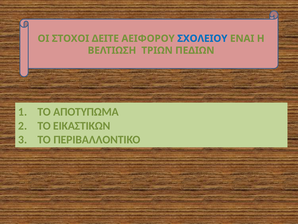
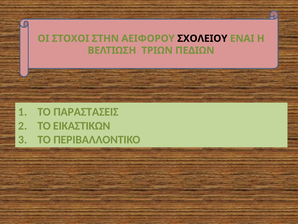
ΔΕΙΤΕ: ΔΕΙΤΕ -> ΣΤΗΝ (105, 38)
ΣΧΟΛΕΙΟΥ colour: blue -> black (202, 38)
ΑΠΟΤΥΠΩΜΑ: ΑΠΟΤΥΠΩΜΑ -> ΠΑΡΑΣΤΑΣΕΙΣ (86, 112)
